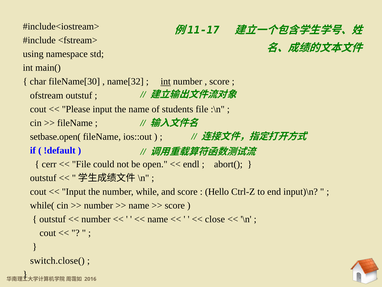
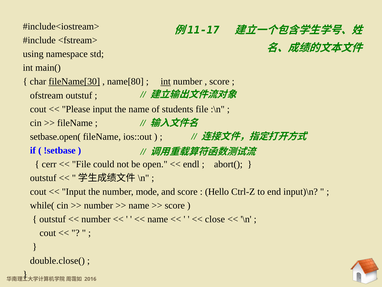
fileName[30 underline: none -> present (74, 81)
name[32: name[32 -> name[80 (125, 81)
!default: !default -> !setbase (60, 150)
while: while -> mode (147, 191)
switch.close(: switch.close( -> double.close( (57, 260)
